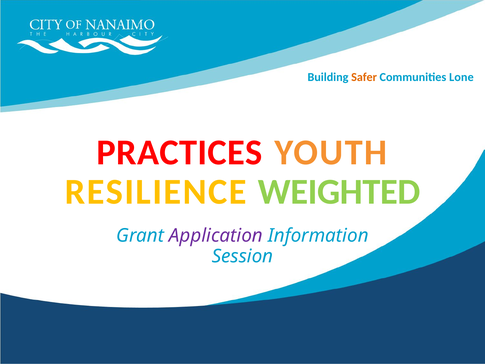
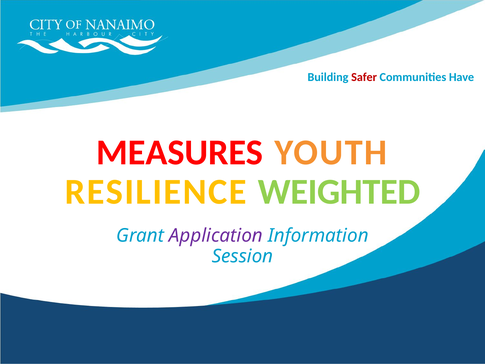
Safer colour: orange -> red (364, 77)
Lone: Lone -> Have (462, 77)
PRACTICES: PRACTICES -> MEASURES (180, 153)
